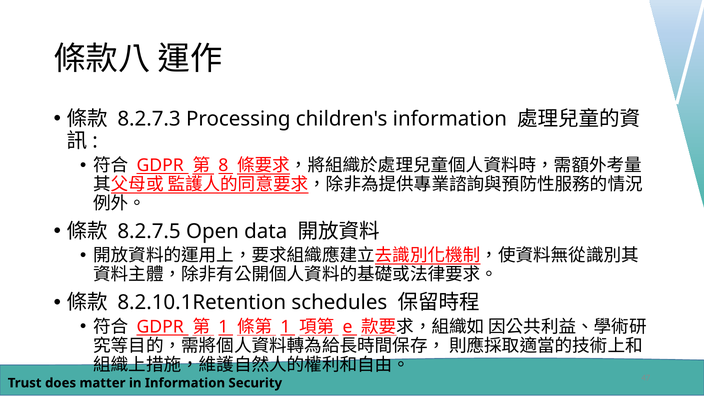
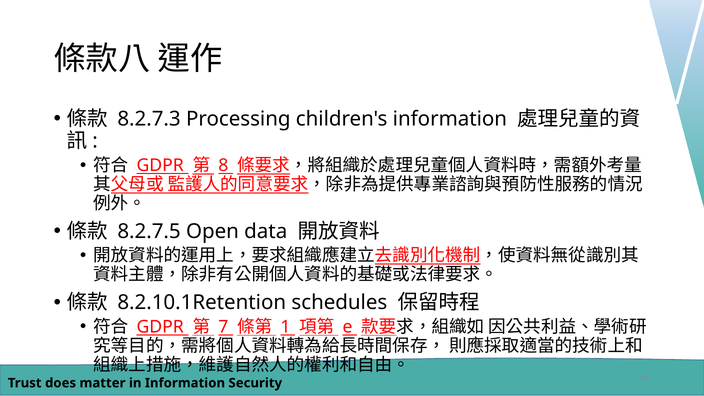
1: 1 -> 7 (223, 327)
